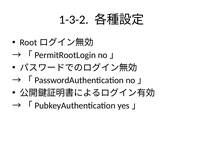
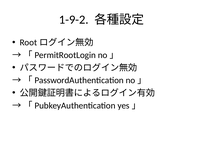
1-3-2: 1-3-2 -> 1-9-2 (74, 20)
